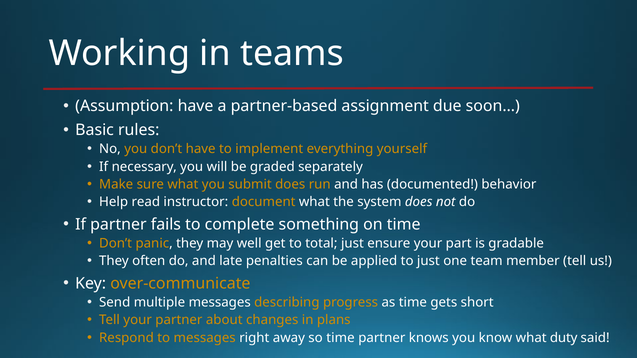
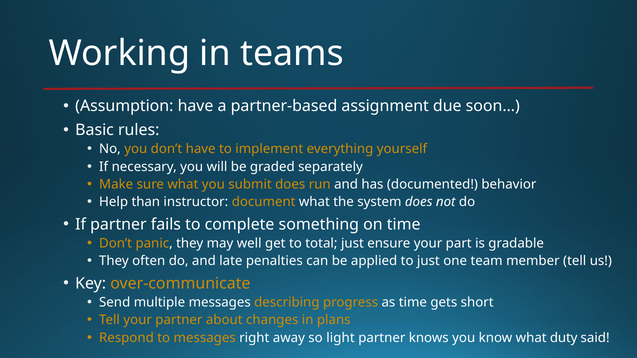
read: read -> than (146, 202)
so time: time -> light (340, 338)
